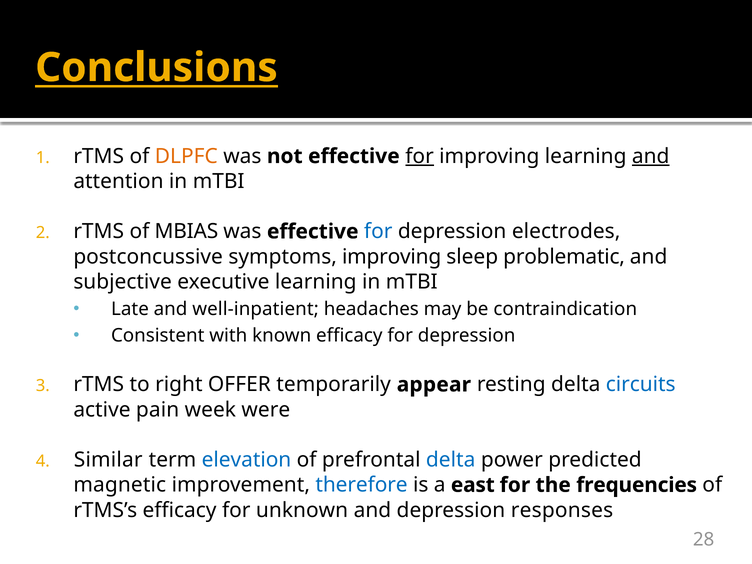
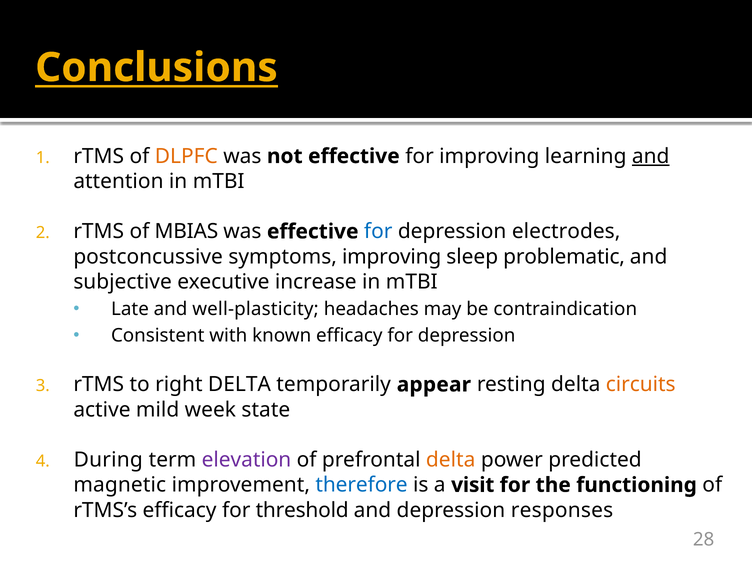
for underline: present -> none (420, 156)
executive learning: learning -> increase (316, 282)
well-inpatient: well-inpatient -> well-plasticity (256, 309)
right OFFER: OFFER -> DELTA (239, 385)
circuits colour: blue -> orange (641, 385)
pain: pain -> mild (158, 410)
were: were -> state (266, 410)
Similar: Similar -> During (108, 460)
elevation colour: blue -> purple (247, 460)
delta colour: blue -> orange (451, 460)
east: east -> visit (473, 485)
frequencies: frequencies -> functioning (637, 485)
unknown: unknown -> threshold (302, 510)
